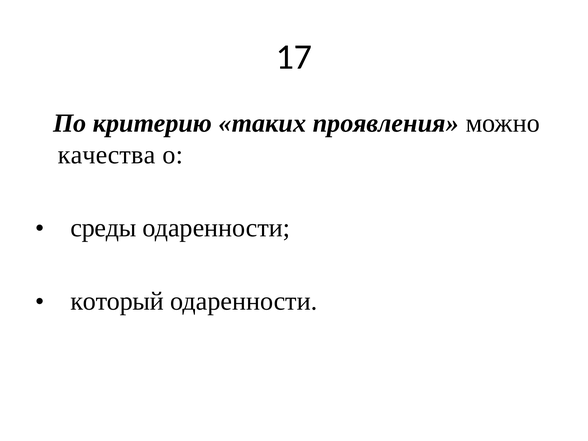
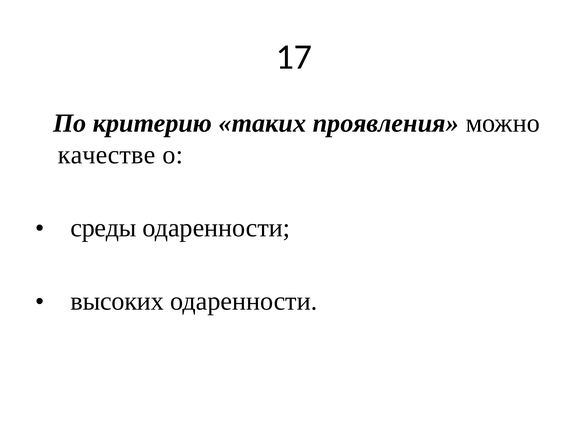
качества: качества -> качестве (107, 155)
который: который -> высоких (117, 301)
